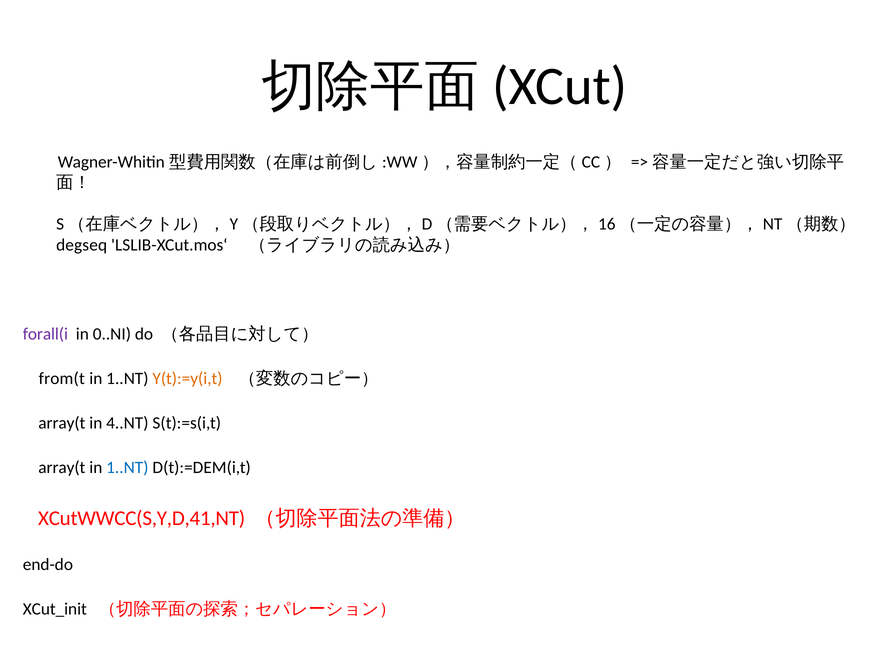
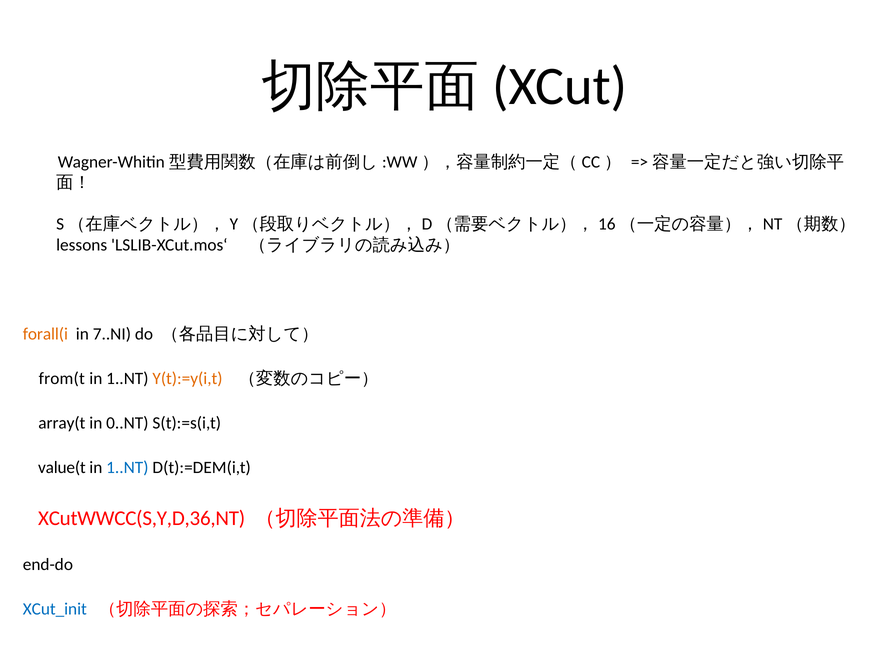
degseq: degseq -> lessons (82, 245)
forall(i colour: purple -> orange (45, 334)
0..NI: 0..NI -> 7..NI (112, 334)
4..NT: 4..NT -> 0..NT (127, 423)
array(t: array(t -> value(t (62, 467)
XCutWWCC(S,Y,D,41,NT: XCutWWCC(S,Y,D,41,NT -> XCutWWCC(S,Y,D,36,NT (142, 518)
XCut_init colour: black -> blue (55, 609)
